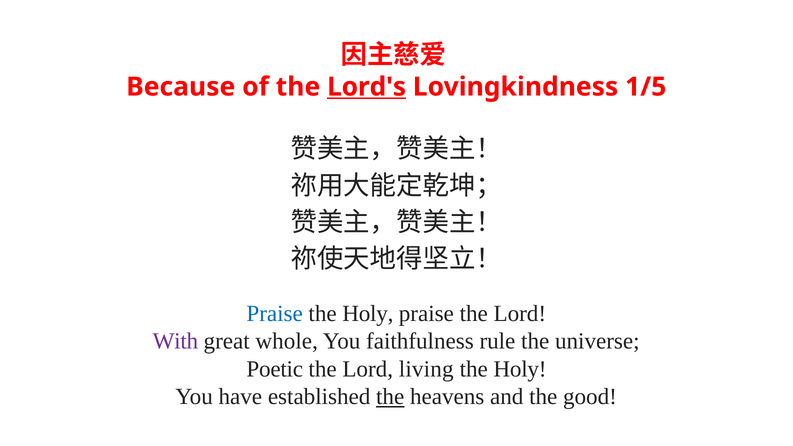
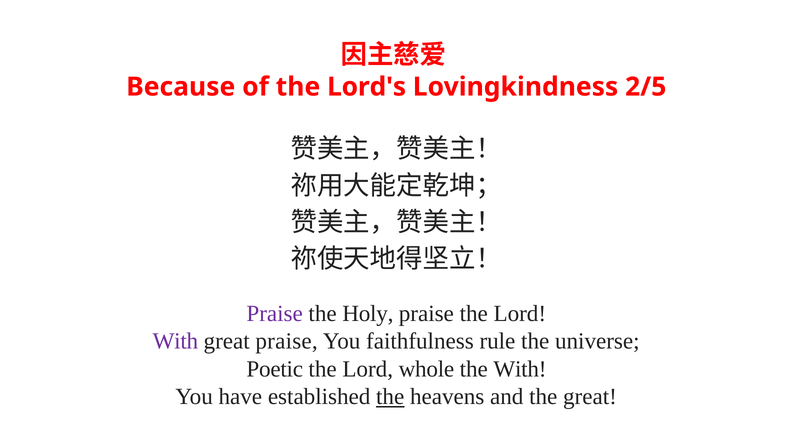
Lord's underline: present -> none (367, 87)
1/5: 1/5 -> 2/5 (646, 87)
Praise colour: blue -> purple (275, 314)
great whole: whole -> praise (287, 341)
living: living -> whole (426, 369)
Holy: Holy -> With (520, 369)
the good: good -> great (590, 397)
